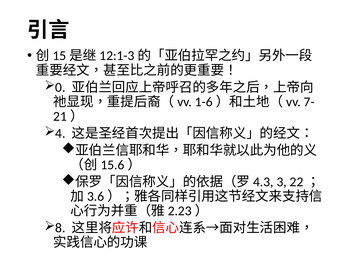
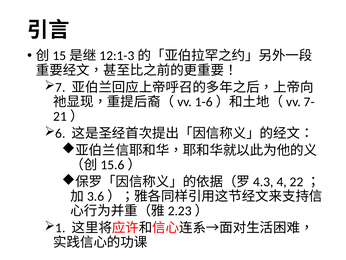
0: 0 -> 7 (60, 87)
4: 4 -> 6 (60, 133)
3: 3 -> 4 (282, 182)
8: 8 -> 1 (60, 228)
